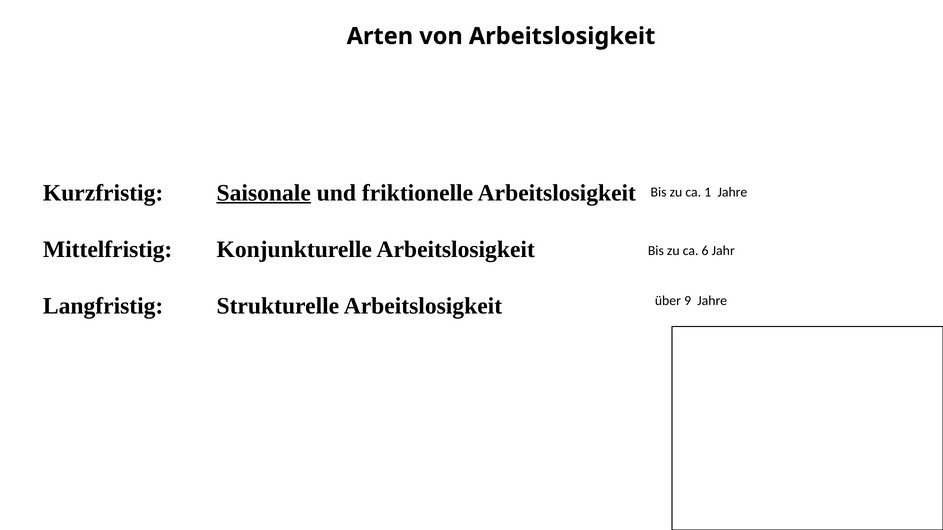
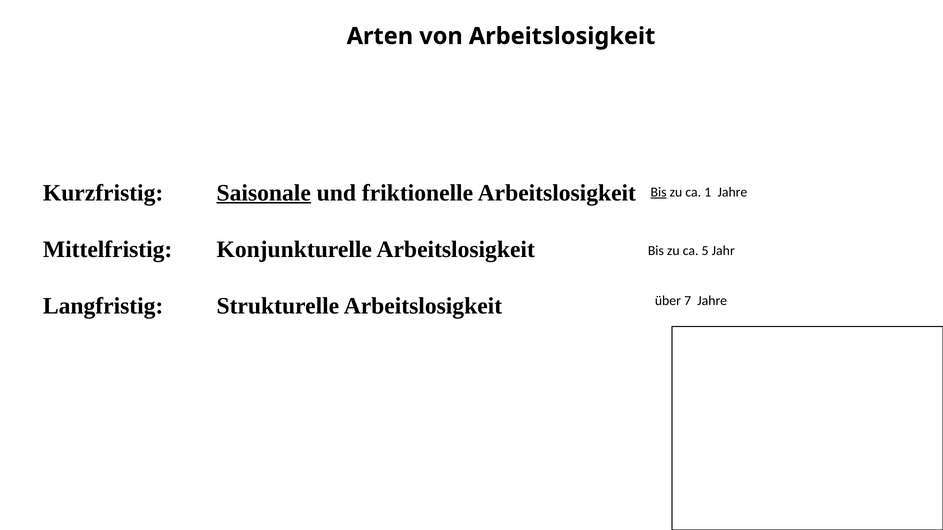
Bis underline: none -> present (659, 192)
6: 6 -> 5 (705, 251)
9: 9 -> 7 (688, 301)
